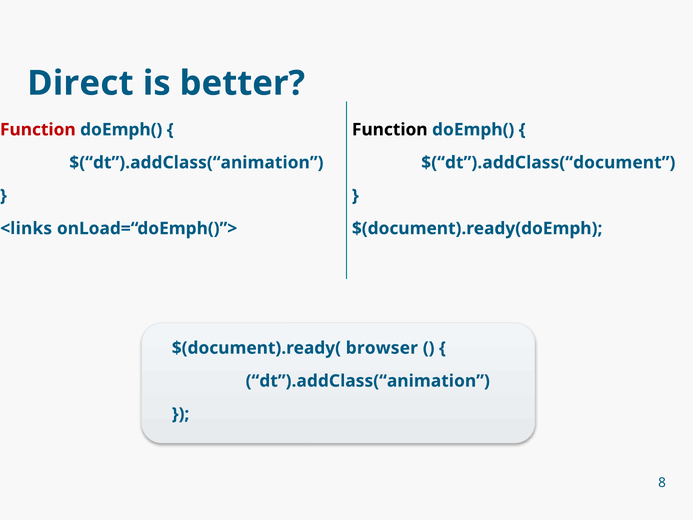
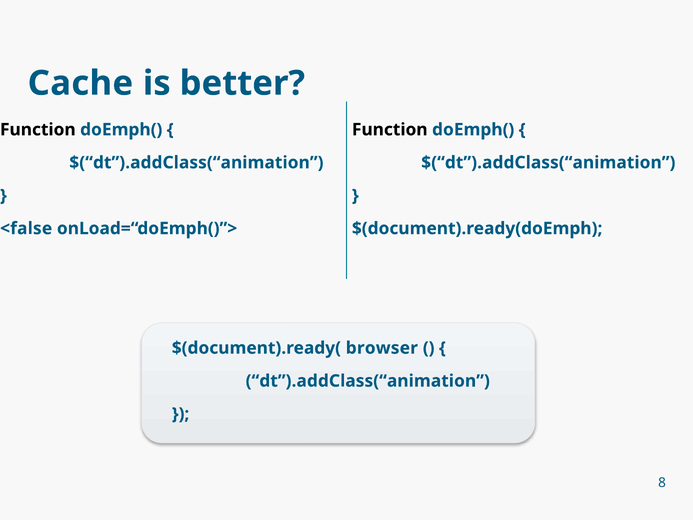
Direct: Direct -> Cache (80, 83)
Function colour: red -> black (38, 130)
$(“dt”).addClass(“document: $(“dt”).addClass(“document -> $(“dt”).addClass(“animation (548, 162)
<links: <links -> <false (26, 228)
